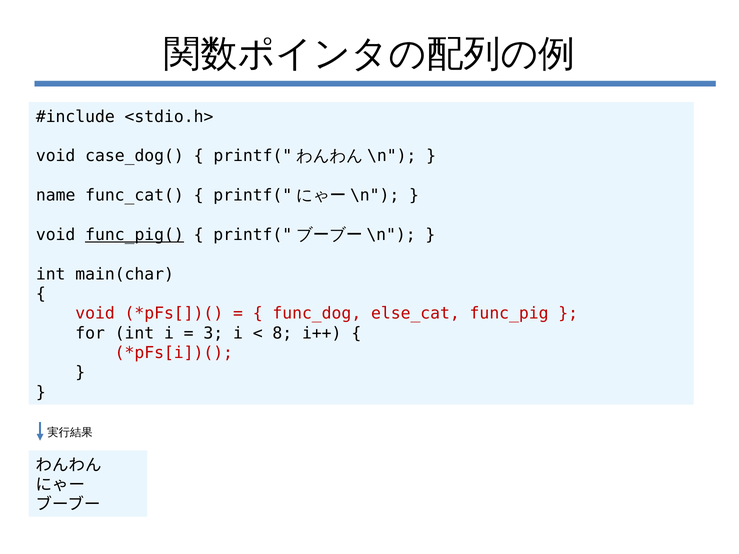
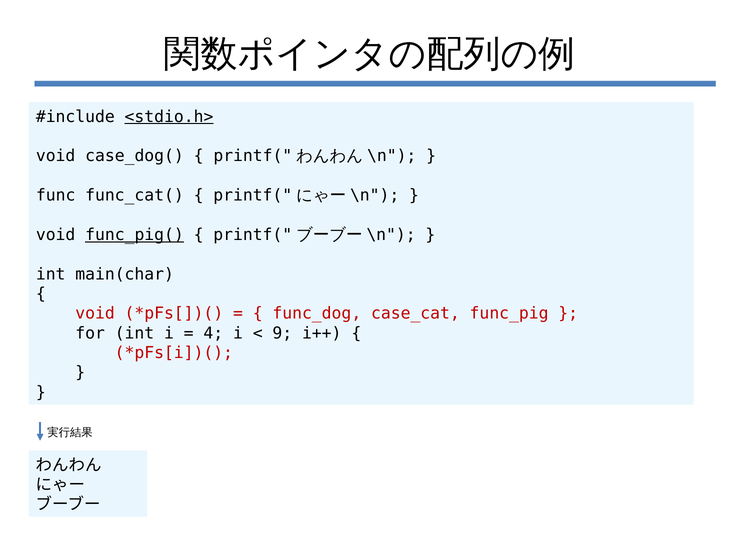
<stdio.h> underline: none -> present (169, 117)
name: name -> func (56, 195)
else_cat: else_cat -> case_cat (415, 314)
3: 3 -> 4 (213, 333)
8: 8 -> 9 (282, 333)
